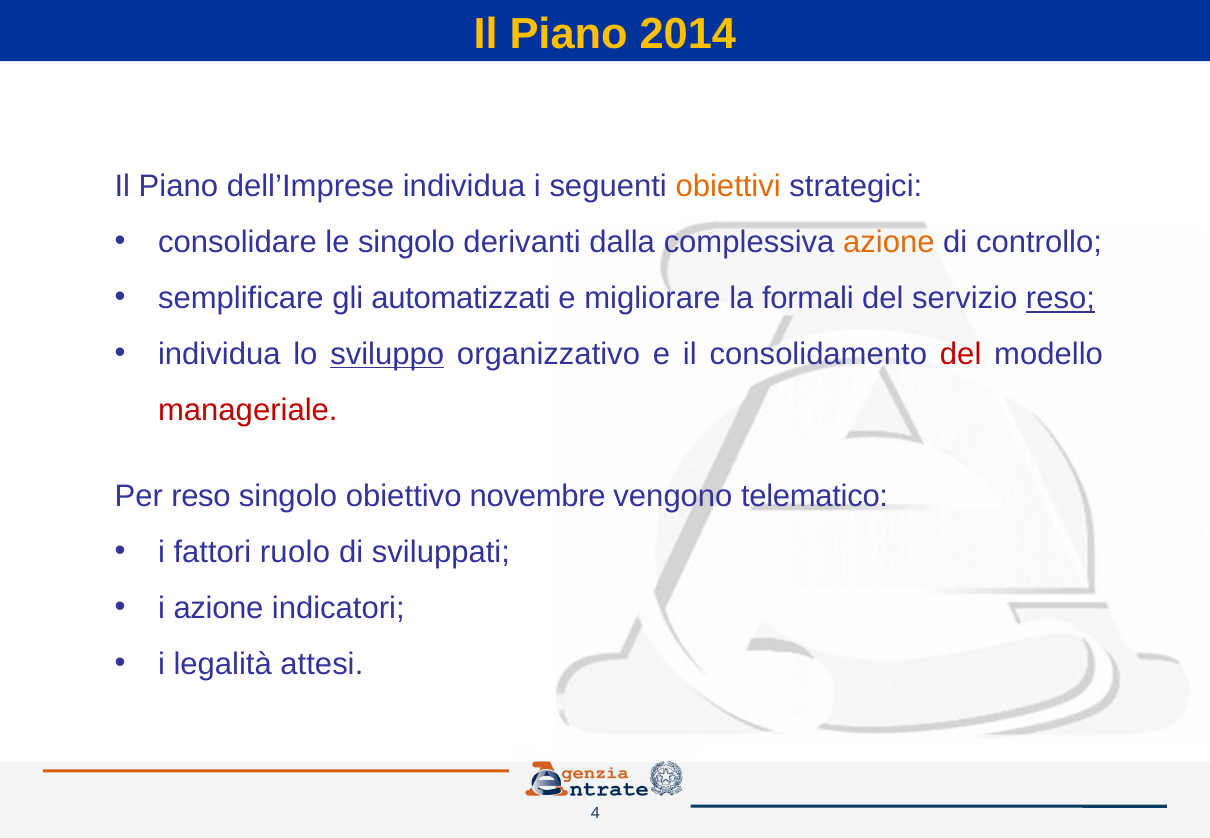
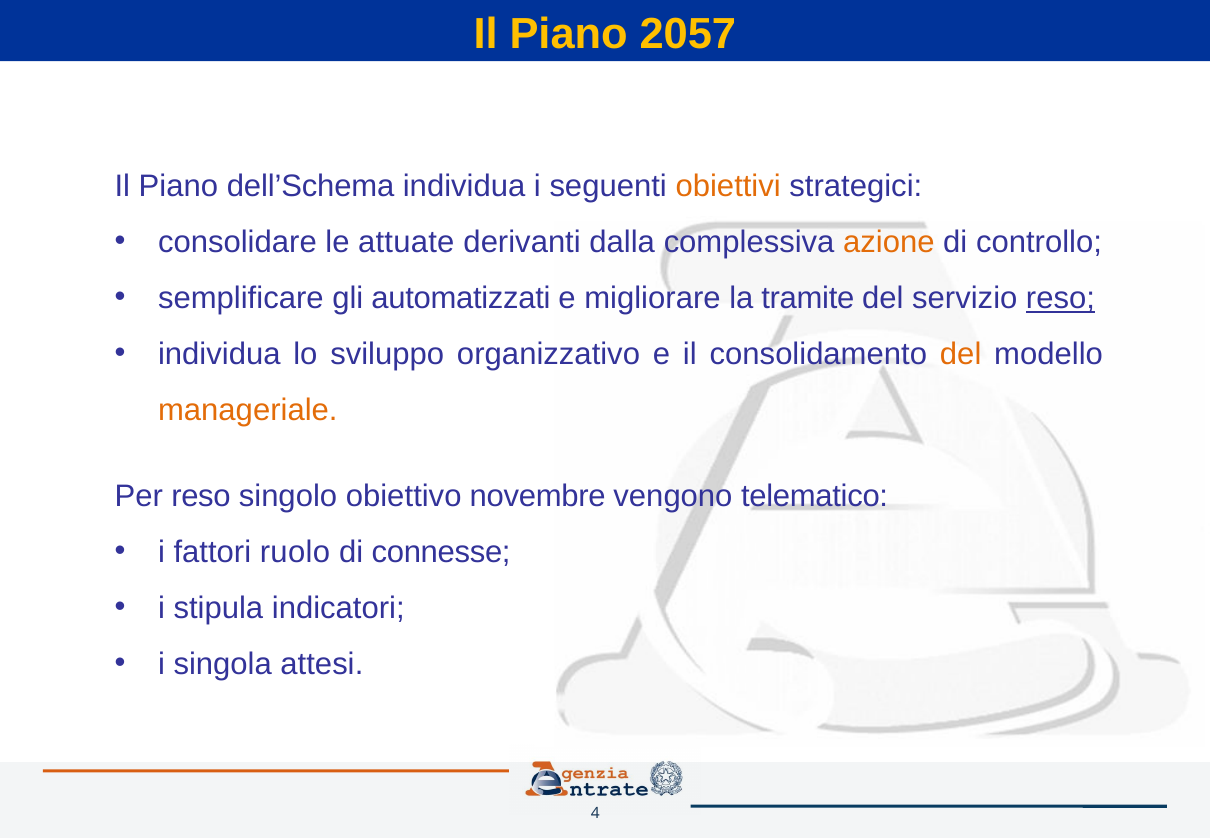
2014: 2014 -> 2057 (688, 35)
dell’Imprese: dell’Imprese -> dell’Schema (311, 186)
le singolo: singolo -> attuate (406, 242)
formali: formali -> tramite (808, 298)
sviluppo underline: present -> none (387, 354)
del colour: red -> orange (961, 354)
manageriale colour: red -> orange (248, 410)
sviluppati: sviluppati -> connesse (441, 552)
i azione: azione -> stipula (218, 608)
legalità: legalità -> singola (223, 664)
